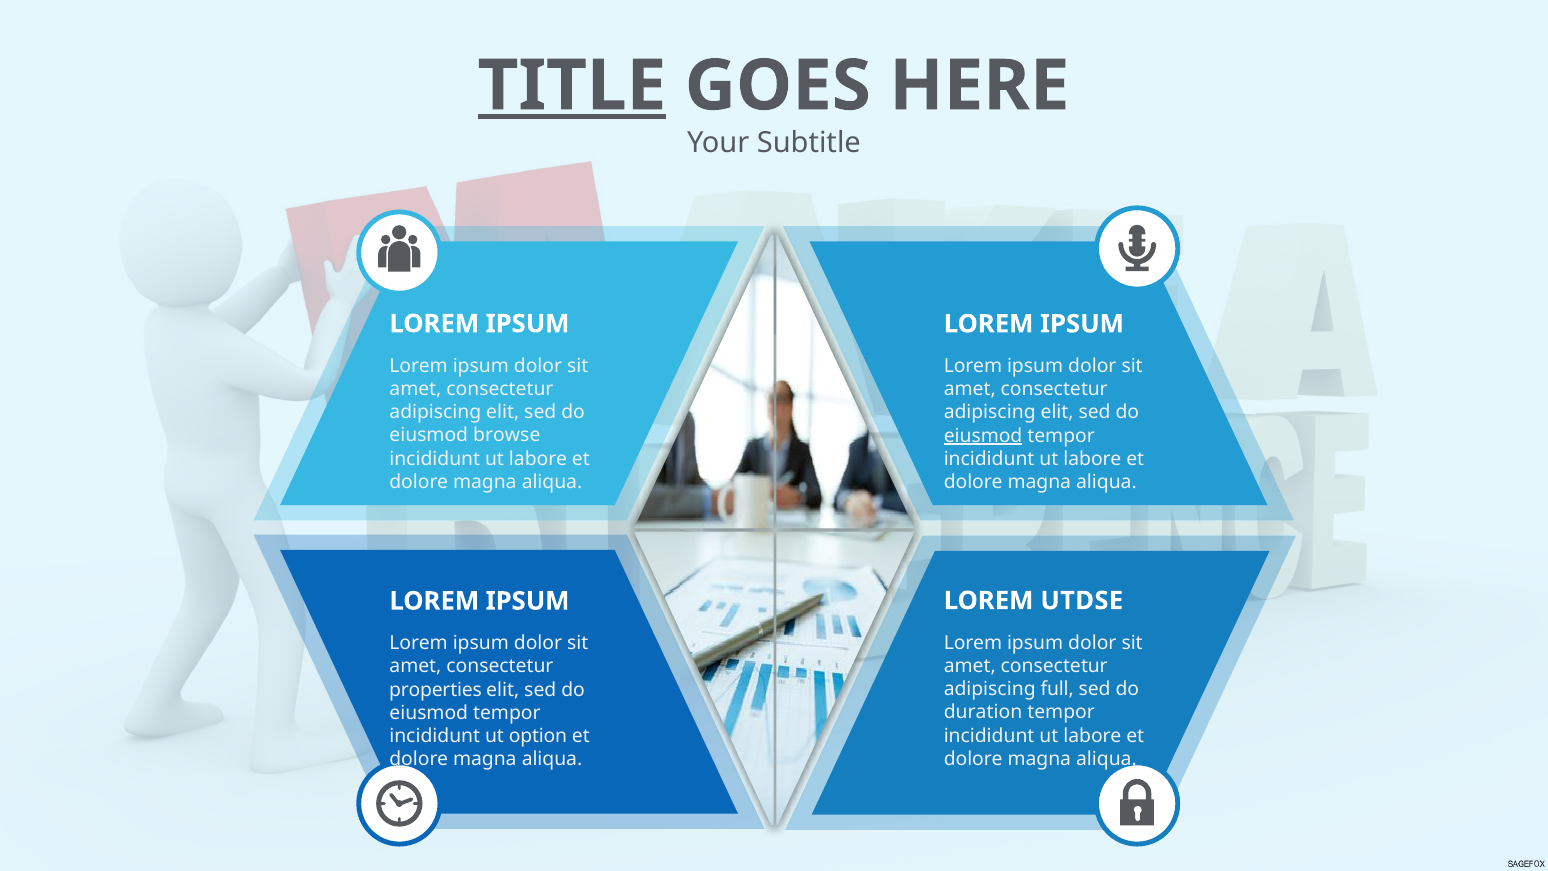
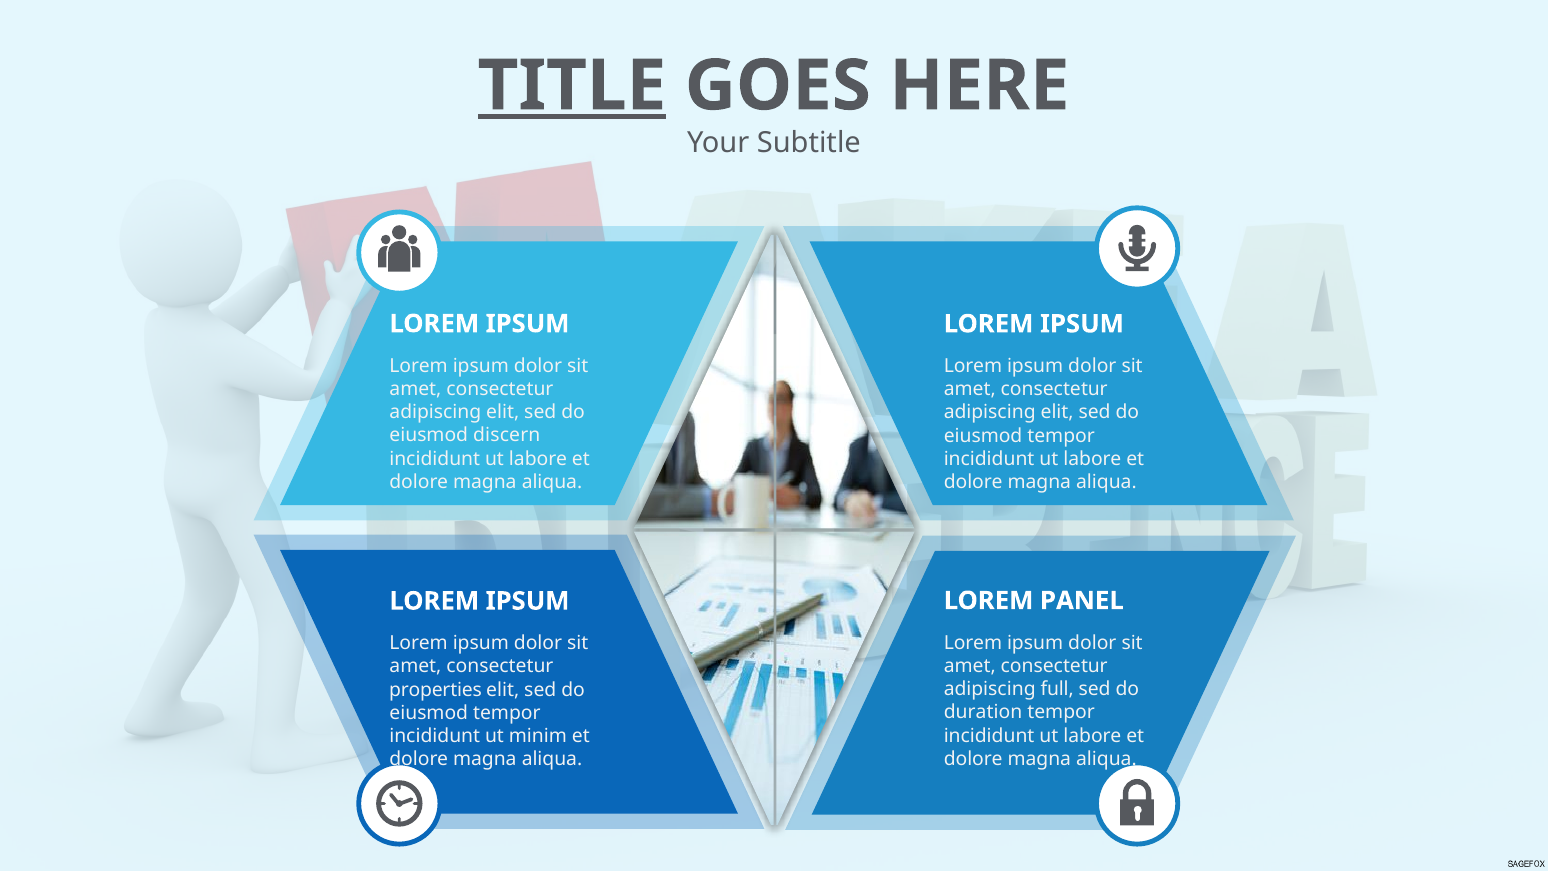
browse: browse -> discern (507, 435)
eiusmod underline: present -> none (983, 436)
UTDSE: UTDSE -> PANEL (1082, 601)
option: option -> minim (538, 736)
